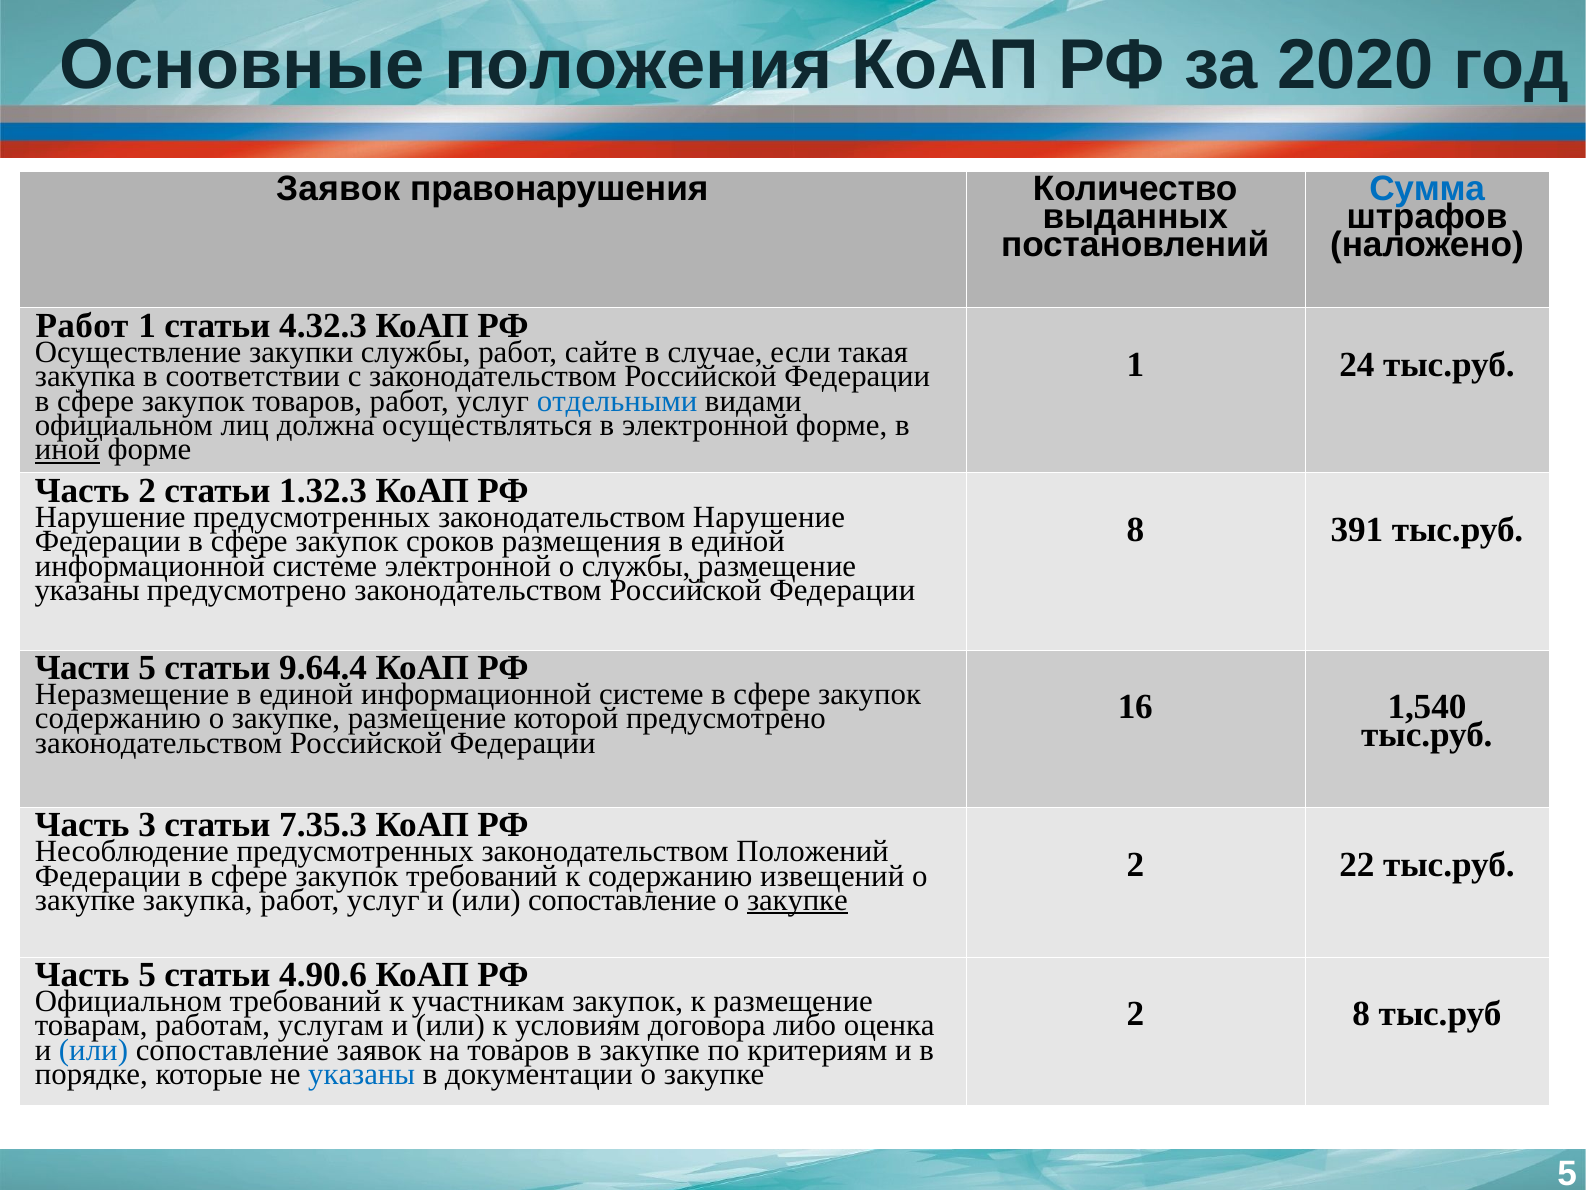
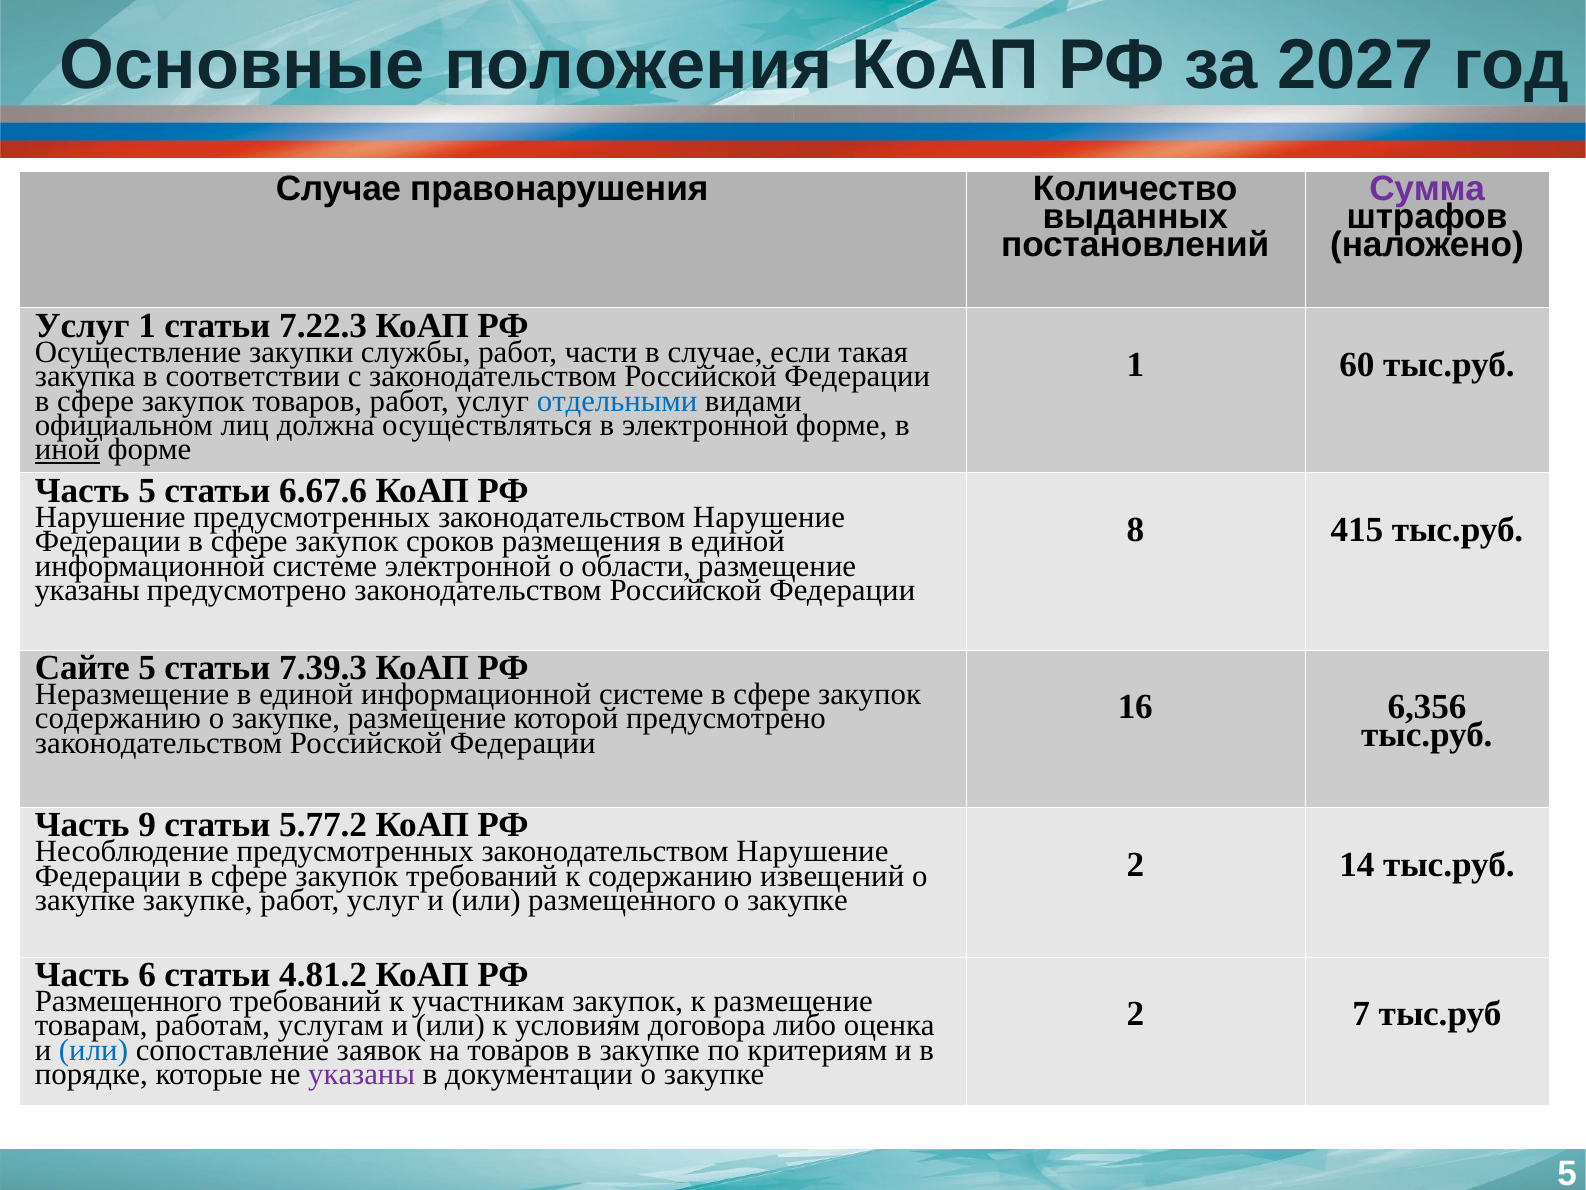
2020: 2020 -> 2027 (1355, 65)
Заявок: Заявок -> Случае (338, 189)
Сумма colour: blue -> purple (1427, 189)
Работ: Работ -> Услуг (82, 326)
4.32.3: 4.32.3 -> 7.22.3 (323, 326)
сайте: сайте -> части (601, 352)
24: 24 -> 60 (1357, 365)
Часть 2: 2 -> 5 (147, 491)
1.32.3: 1.32.3 -> 6.67.6 (323, 491)
391: 391 -> 415 (1357, 530)
о службы: службы -> области (636, 566)
Части: Части -> Сайте (82, 668)
9.64.4: 9.64.4 -> 7.39.3 (323, 668)
1,540: 1,540 -> 6,356 (1427, 707)
3: 3 -> 9 (147, 825)
7.35.3: 7.35.3 -> 5.77.2 (323, 825)
Несоблюдение предусмотренных законодательством Положений: Положений -> Нарушение (812, 851)
22: 22 -> 14 (1357, 864)
закупке закупка: закупка -> закупке (198, 900)
услуг и или сопоставление: сопоставление -> размещенного (622, 900)
закупке underline: present -> none (797, 900)
Часть 5: 5 -> 6 (147, 975)
4.90.6: 4.90.6 -> 4.81.2 (323, 975)
Официальном: Официальном -> Размещенного (128, 1001)
2 8: 8 -> 7 (1361, 1014)
указаны colour: blue -> purple (362, 1074)
